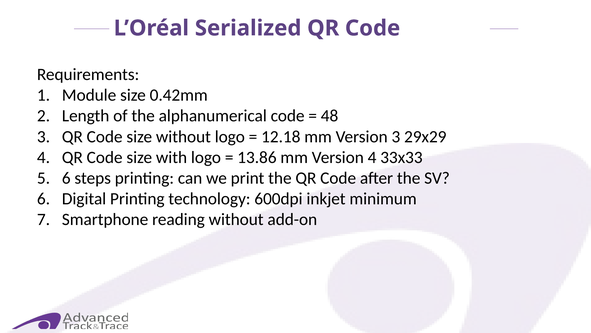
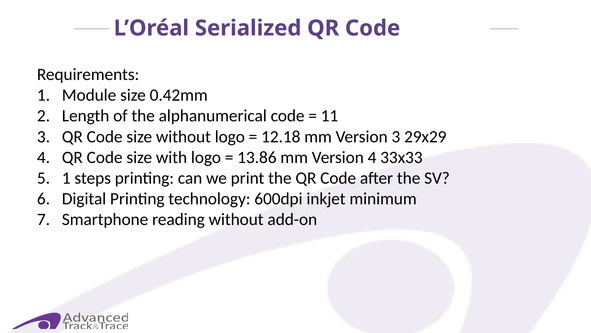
48: 48 -> 11 (330, 116)
6: 6 -> 1 (66, 178)
